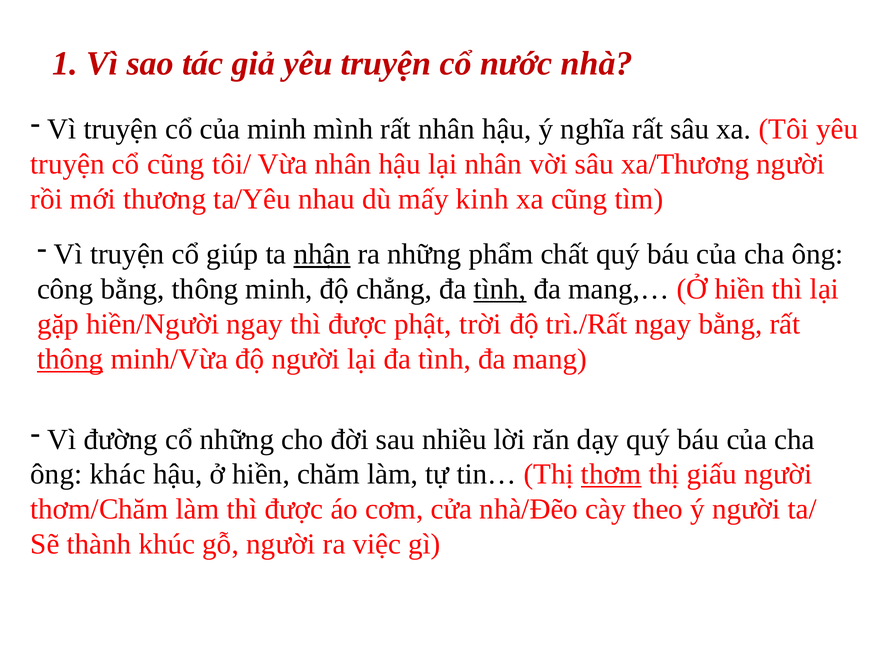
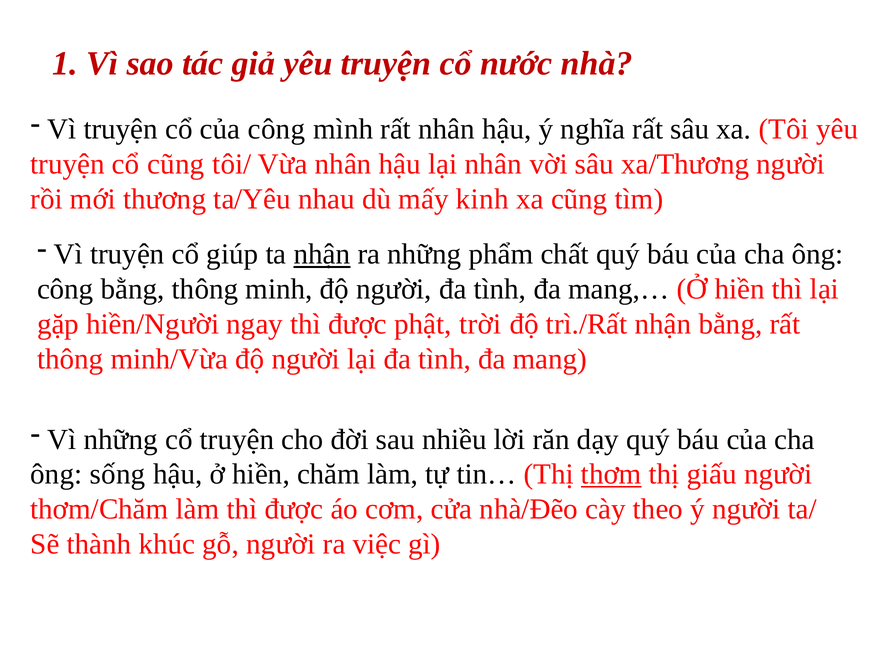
của minh: minh -> công (277, 129)
minh độ chẳng: chẳng -> người (394, 289)
tình underline: present -> none (500, 289)
trì./Rất ngay: ngay -> nhận (663, 324)
thông underline: present -> none (70, 359)
Vì đường: đường -> những (121, 439)
cổ những: những -> truyện (237, 439)
khác: khác -> sống (118, 474)
